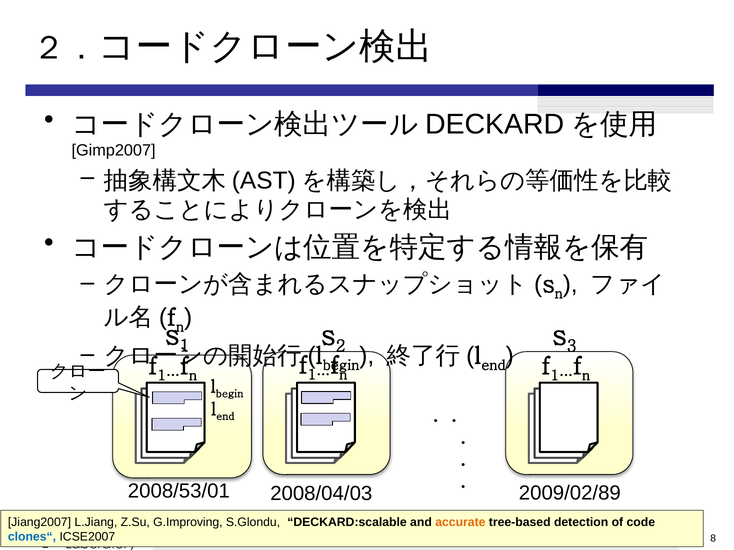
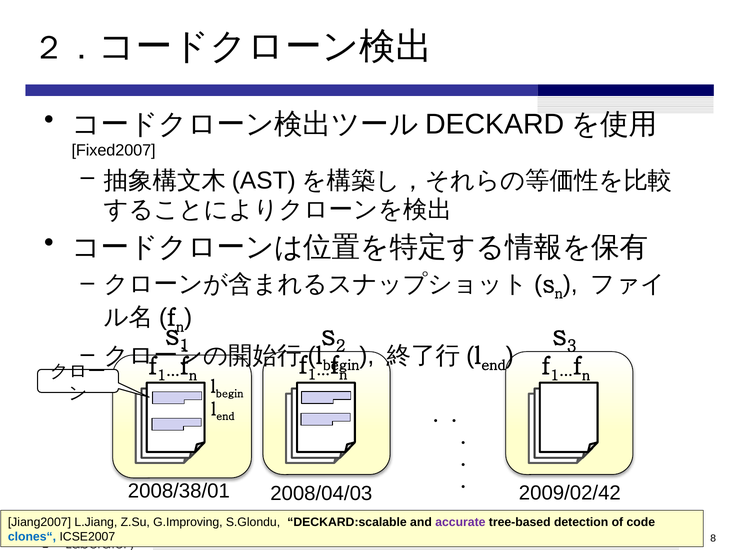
Gimp2007: Gimp2007 -> Fixed2007 (114, 151)
2008/53/01: 2008/53/01 -> 2008/38/01 (179, 492)
2009/02/89: 2009/02/89 -> 2009/02/42 (570, 493)
accurate colour: orange -> purple (460, 522)
